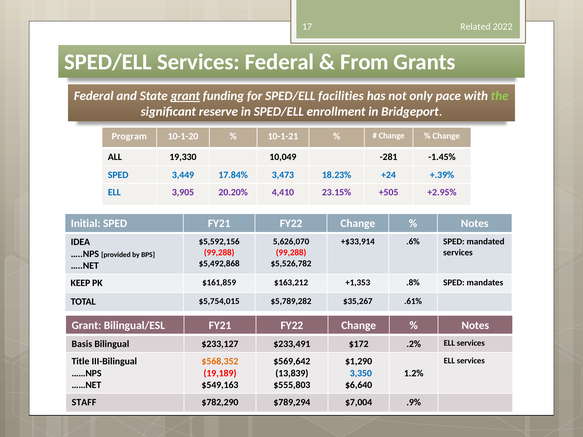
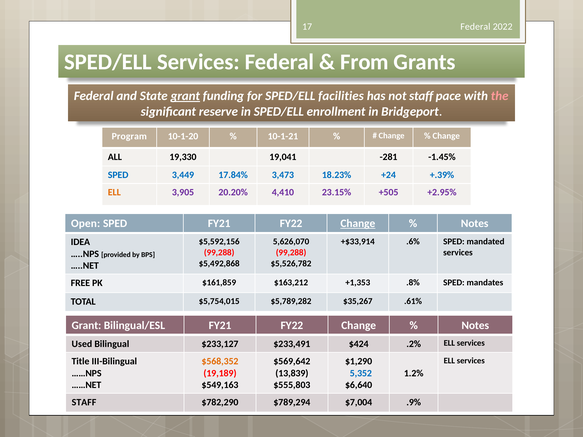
17 Related: Related -> Federal (475, 27)
not only: only -> staff (421, 96)
the colour: light green -> pink (500, 96)
10,049: 10,049 -> 19,041 (283, 157)
ELL colour: blue -> orange (114, 193)
Initial: Initial -> Open (86, 224)
Change underline: none -> present (358, 224)
KEEP: KEEP -> FREE (80, 283)
Basis: Basis -> Used (82, 344)
$172: $172 -> $424 (359, 344)
3,350: 3,350 -> 5,352 (361, 373)
